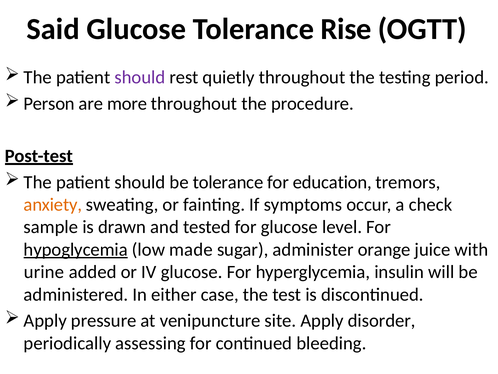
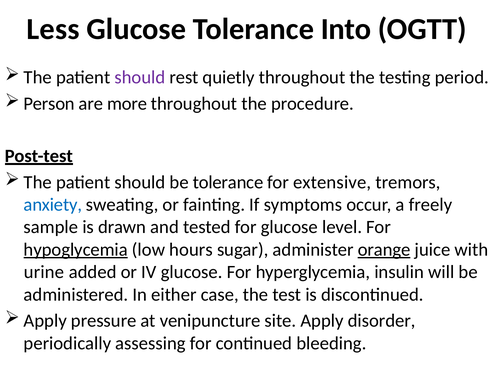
Said: Said -> Less (53, 29)
Rise: Rise -> Into (346, 29)
education: education -> extensive (332, 182)
anxiety colour: orange -> blue (53, 204)
check: check -> freely (431, 204)
made: made -> hours (191, 249)
orange underline: none -> present (384, 249)
